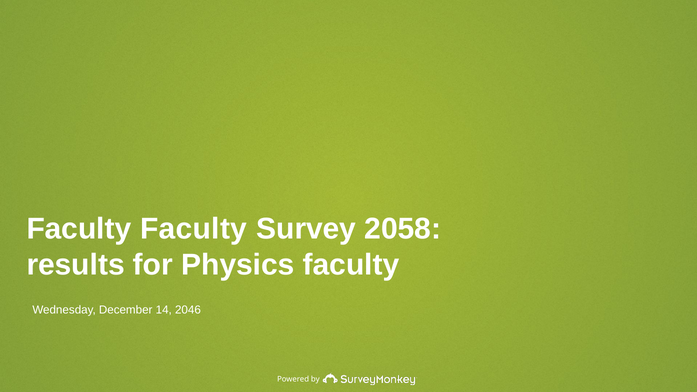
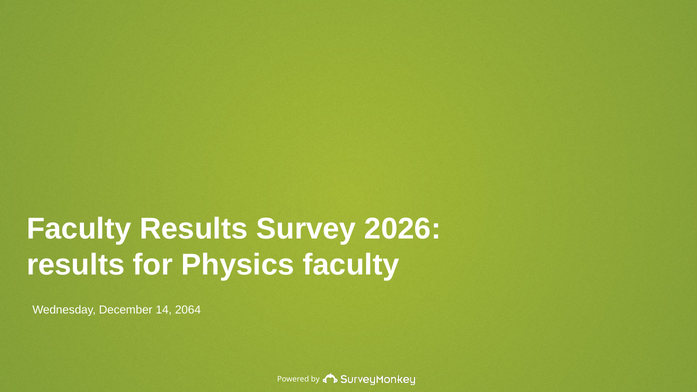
Faculty Faculty: Faculty -> Results (194, 229)
2058: 2058 -> 2026 (403, 229)
2046: 2046 -> 2064 (188, 310)
